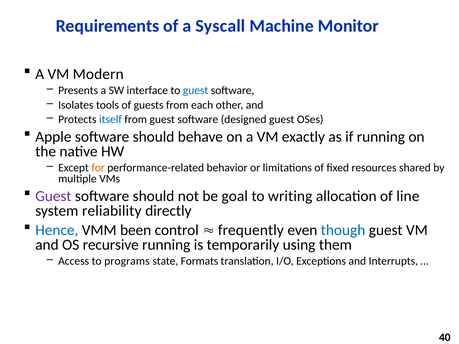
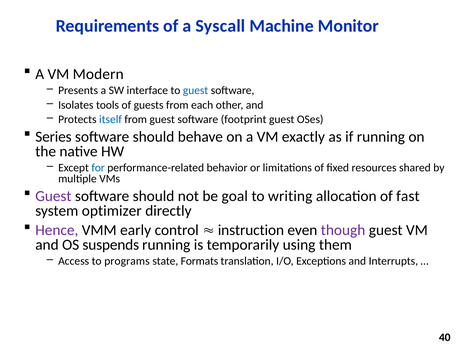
designed: designed -> footprint (244, 119)
Apple: Apple -> Series (53, 137)
for colour: orange -> blue (98, 168)
line: line -> fast (408, 196)
reliability: reliability -> optimizer (112, 211)
Hence colour: blue -> purple (57, 230)
been: been -> early (136, 230)
frequently: frequently -> instruction (251, 230)
though colour: blue -> purple (343, 230)
recursive: recursive -> suspends (111, 245)
